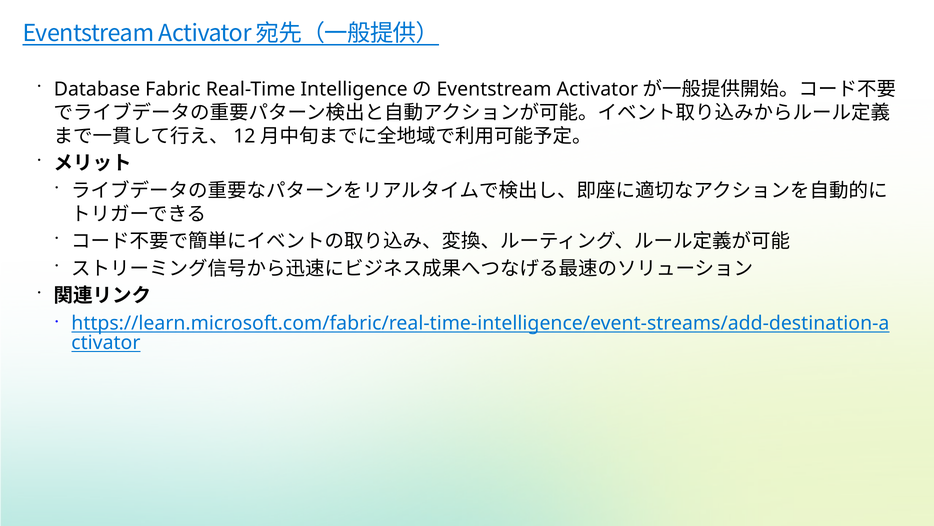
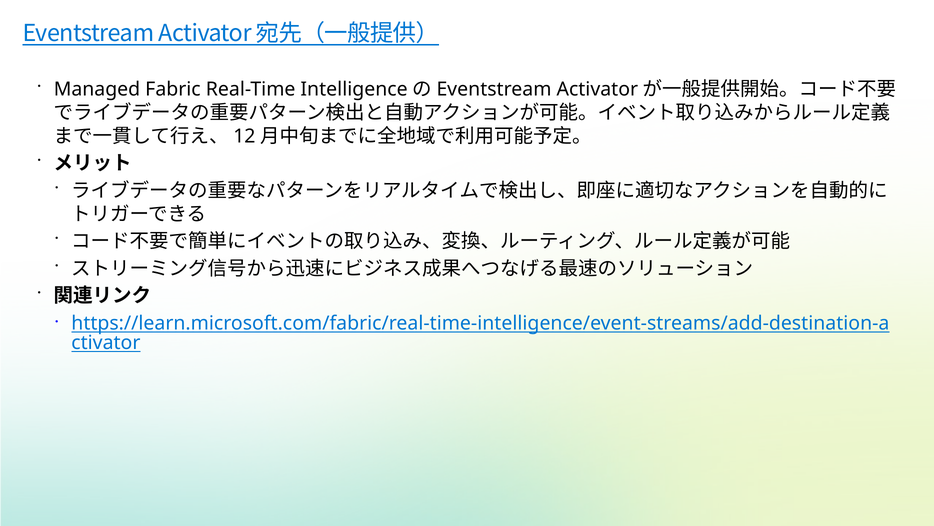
Database: Database -> Managed (97, 89)
